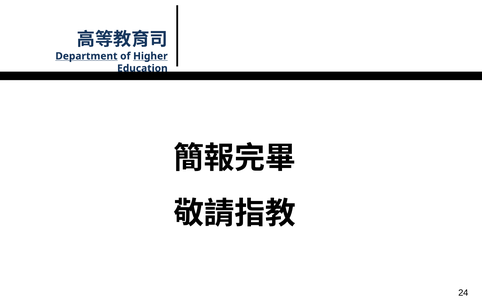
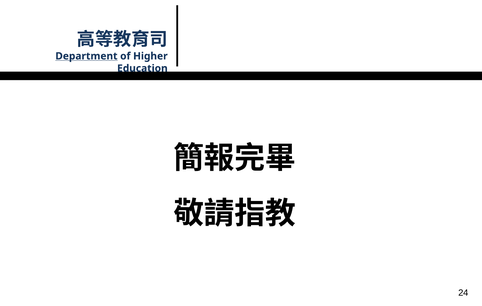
Higher underline: present -> none (150, 56)
